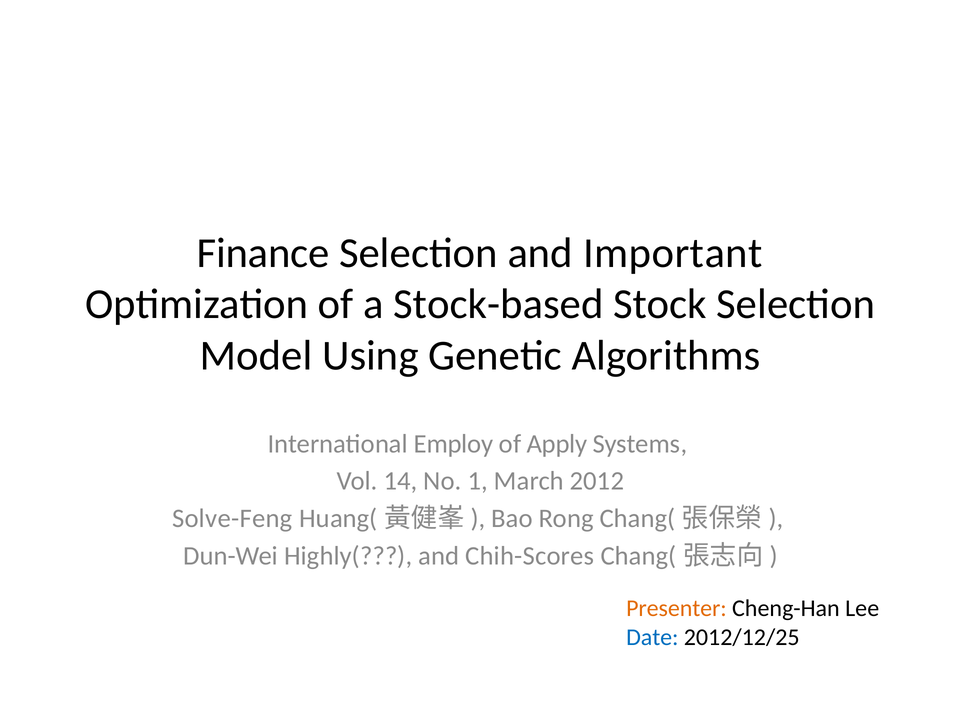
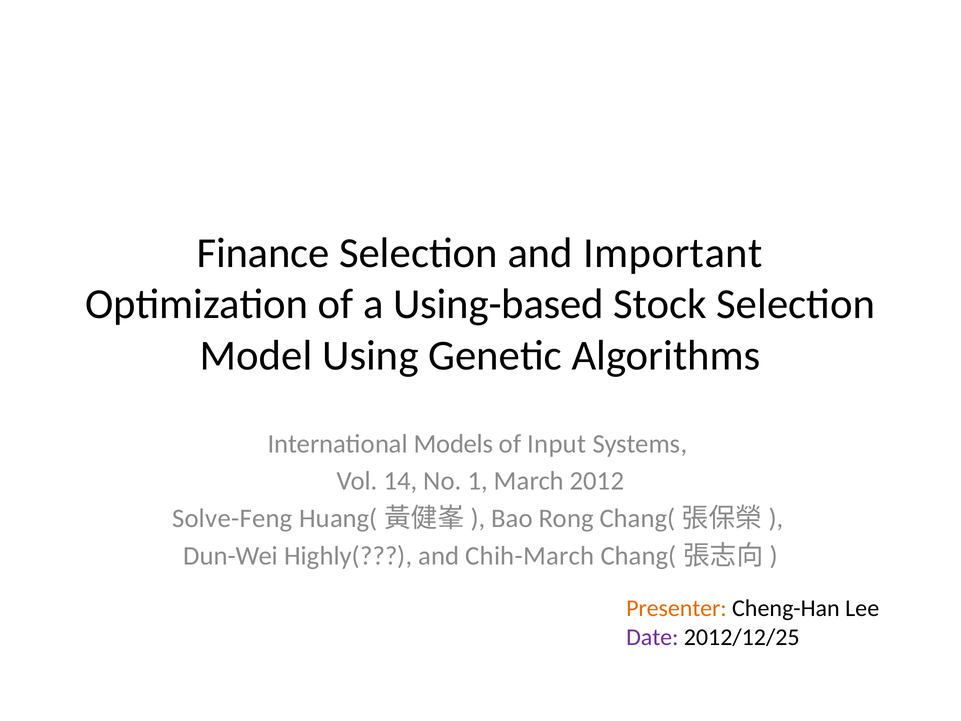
Stock-based: Stock-based -> Using-based (498, 304)
Employ: Employ -> Models (454, 444)
Apply: Apply -> Input (557, 444)
Chih-Scores: Chih-Scores -> Chih-March (530, 556)
Date colour: blue -> purple (652, 637)
